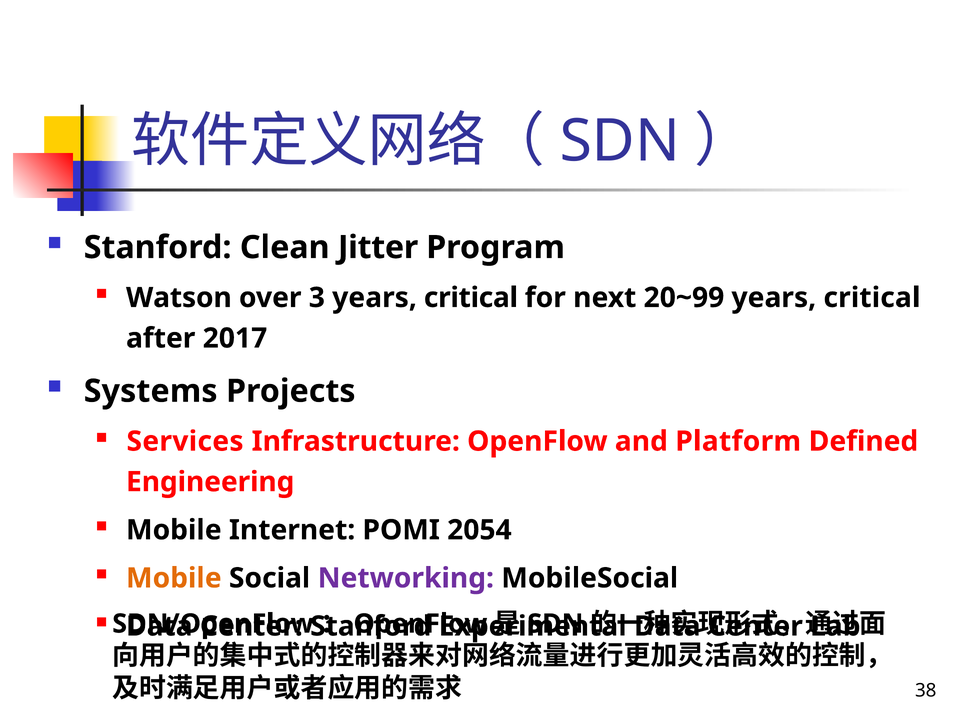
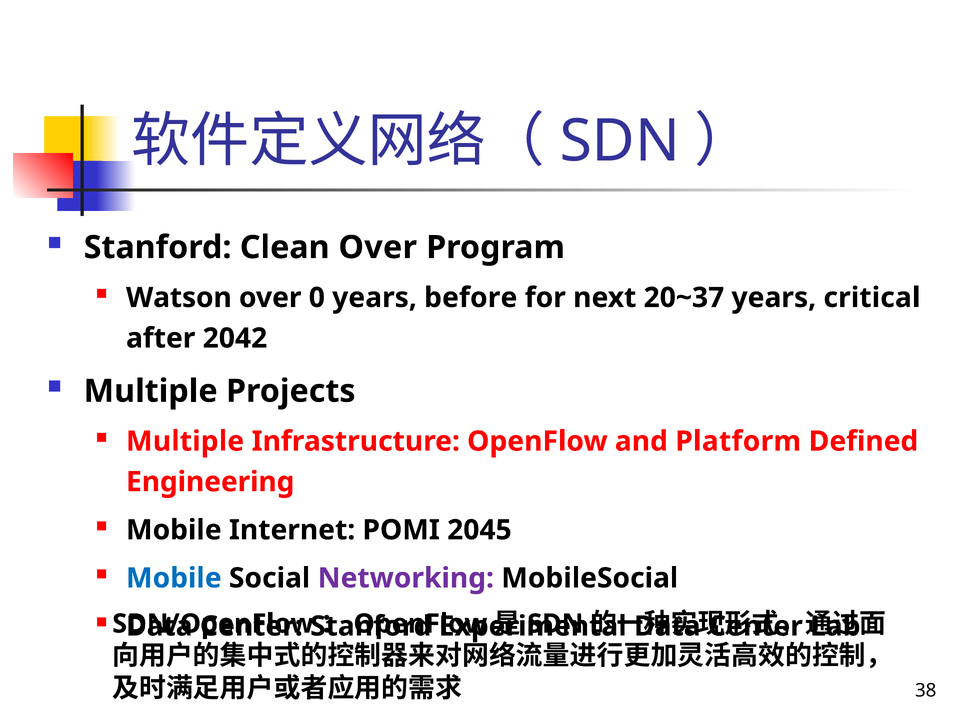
Clean Jitter: Jitter -> Over (378, 248)
3: 3 -> 0 (317, 298)
critical: critical -> before (471, 298)
20~99: 20~99 -> 20~37 (684, 298)
2017: 2017 -> 2042 (235, 338)
Systems: Systems -> Multiple (151, 391)
Services: Services -> Multiple (185, 442)
2054: 2054 -> 2045 (479, 530)
Mobile colour: orange -> blue (174, 578)
